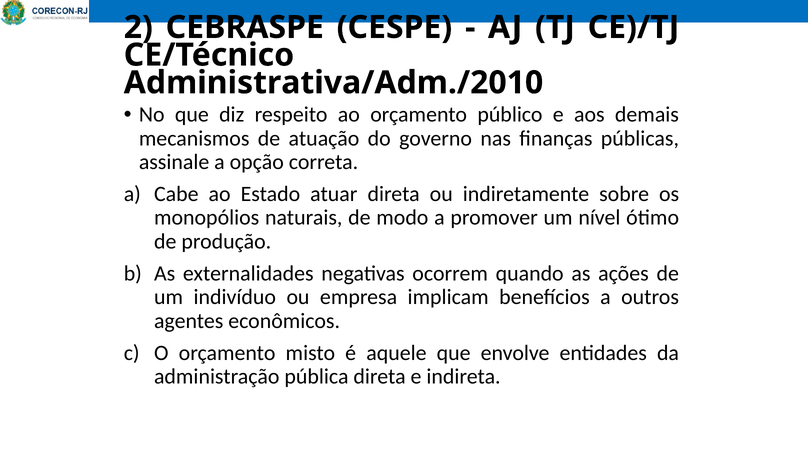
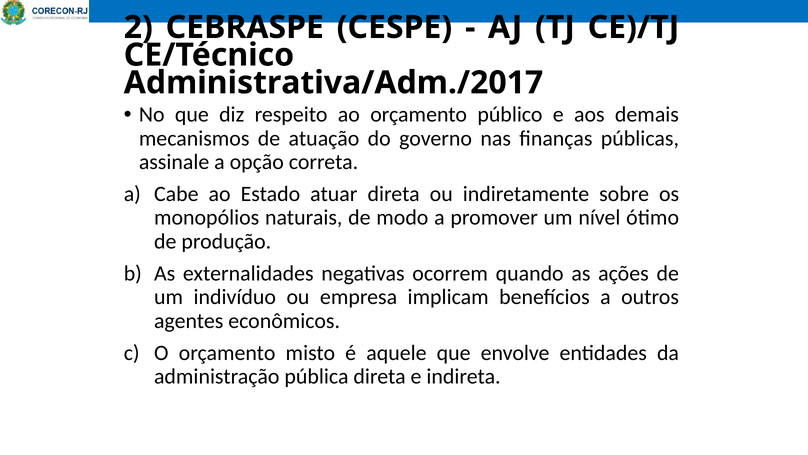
Administrativa/Adm./2010: Administrativa/Adm./2010 -> Administrativa/Adm./2017 (334, 83)
